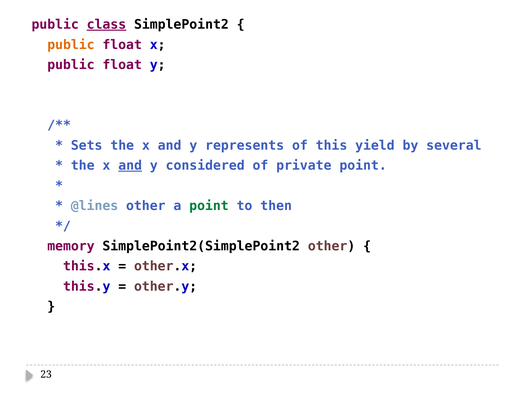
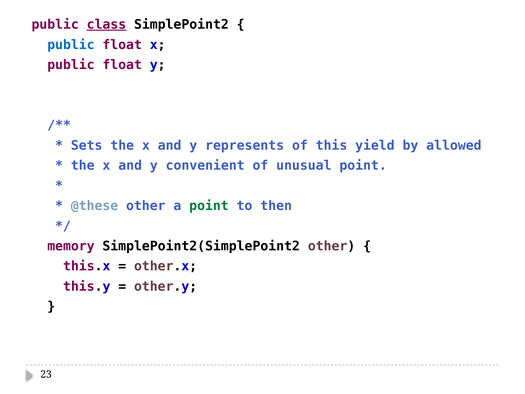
public colour: orange -> blue (71, 45)
several: several -> allowed (454, 145)
and underline: present -> none (130, 165)
considered: considered -> convenient (205, 165)
private: private -> unusual (304, 165)
@lines: @lines -> @these (95, 206)
